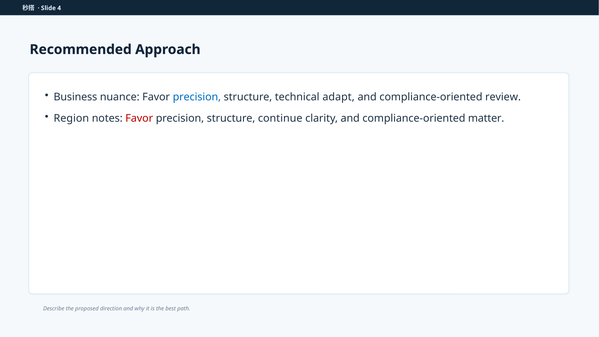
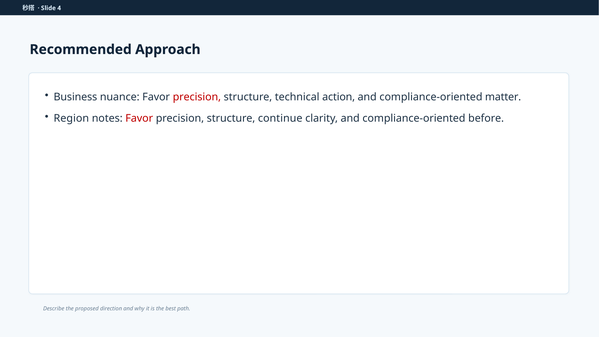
precision colour: blue -> red (197, 97)
adapt: adapt -> action (339, 97)
review: review -> matter (503, 97)
matter: matter -> before (486, 118)
